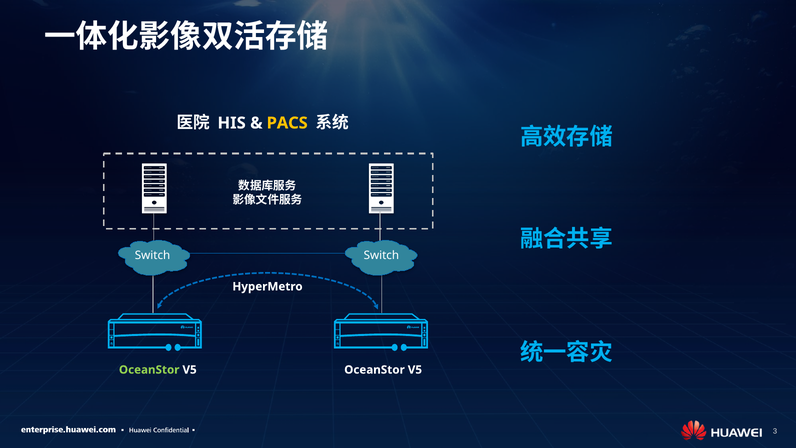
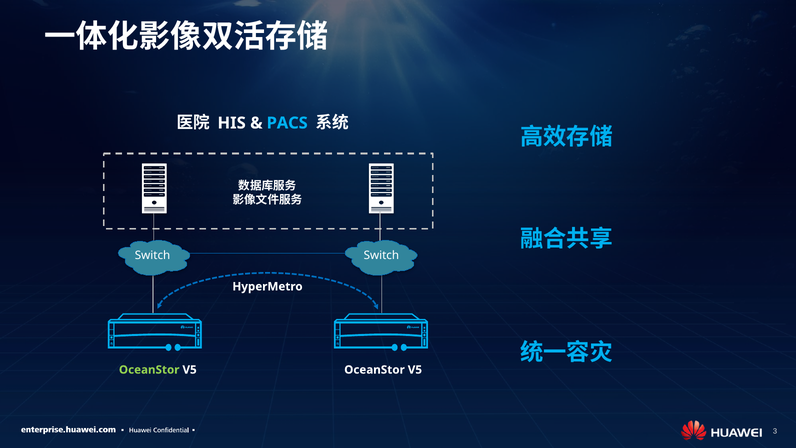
PACS colour: yellow -> light blue (287, 123)
